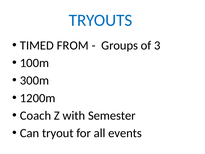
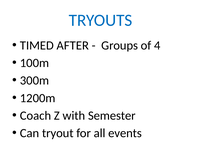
FROM: FROM -> AFTER (73, 45)
3: 3 -> 4 (157, 45)
